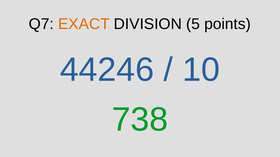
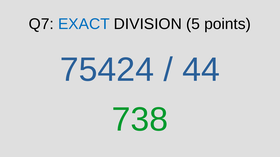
EXACT colour: orange -> blue (84, 24)
44246: 44246 -> 75424 (107, 70)
10: 10 -> 44 (201, 70)
